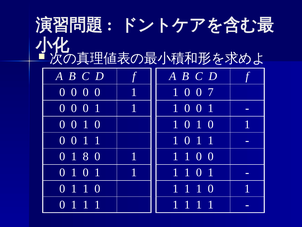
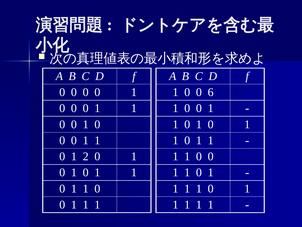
7: 7 -> 6 (211, 92)
8: 8 -> 2 (86, 156)
